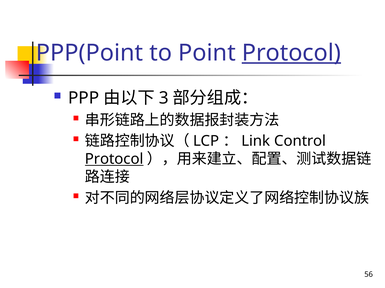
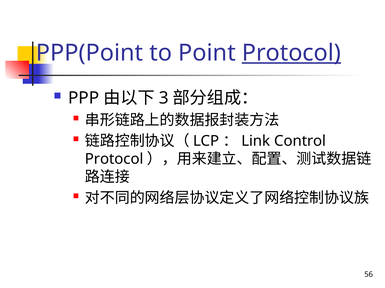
Protocol underline: present -> none (114, 159)
